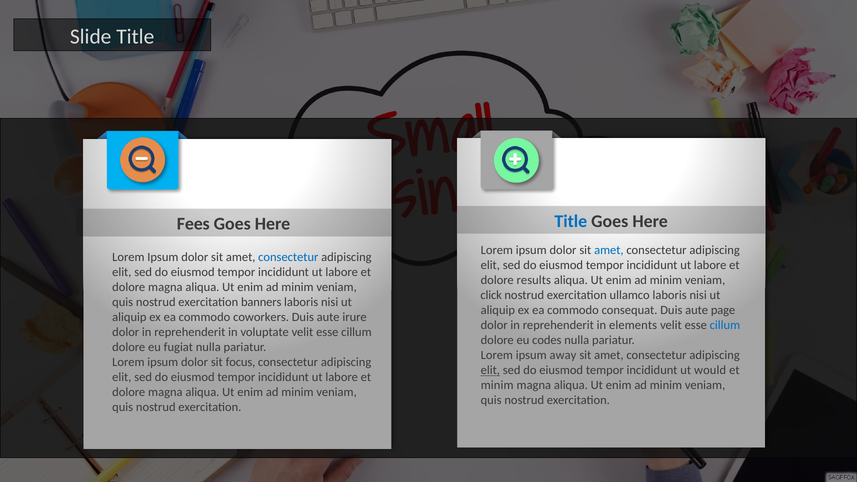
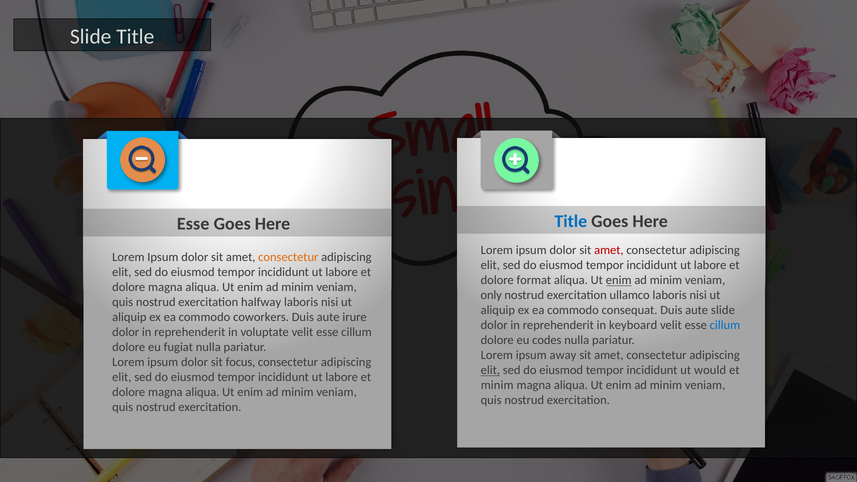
Fees: Fees -> Esse (193, 224)
amet colour: blue -> red (609, 250)
consectetur colour: blue -> orange (288, 257)
results: results -> format (534, 280)
enim underline: none -> present (619, 280)
click: click -> only (491, 295)
banners: banners -> halfway (261, 302)
aute page: page -> slide (723, 310)
elements: elements -> keyboard (633, 325)
